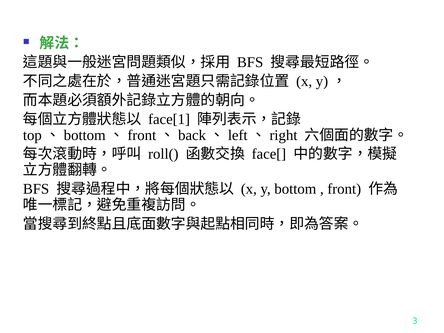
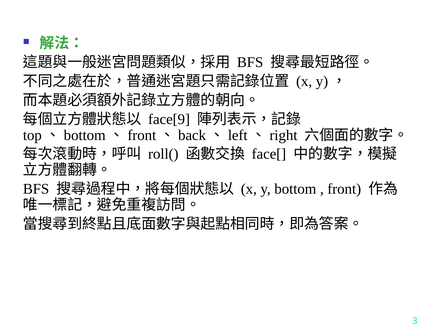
face[1: face[1 -> face[9 (169, 119)
